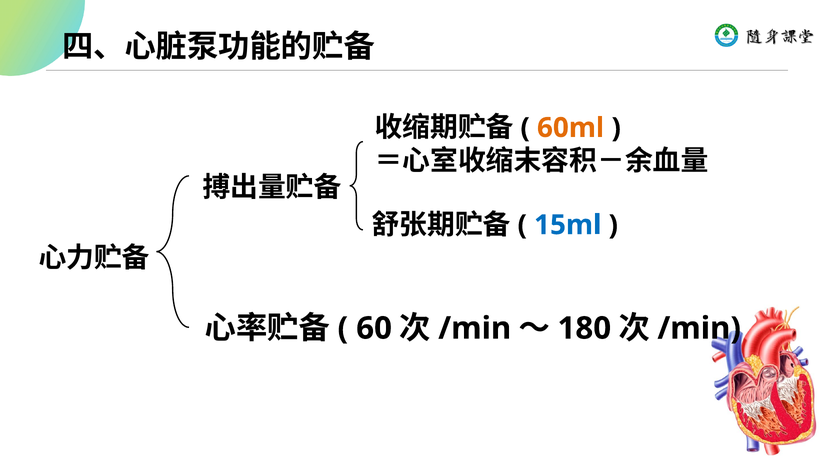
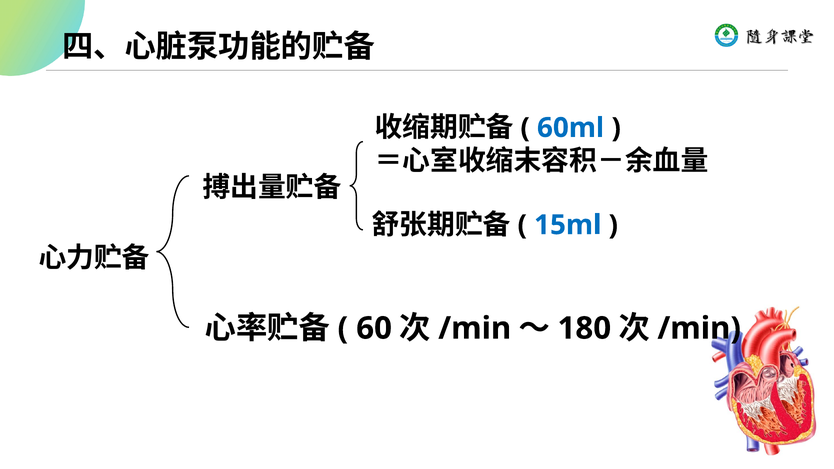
60ml colour: orange -> blue (571, 128)
